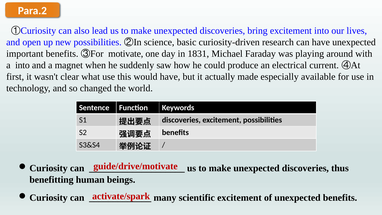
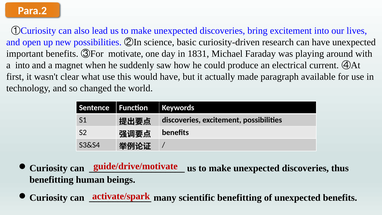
especially: especially -> paragraph (280, 77)
scientific excitement: excitement -> benefitting (239, 198)
